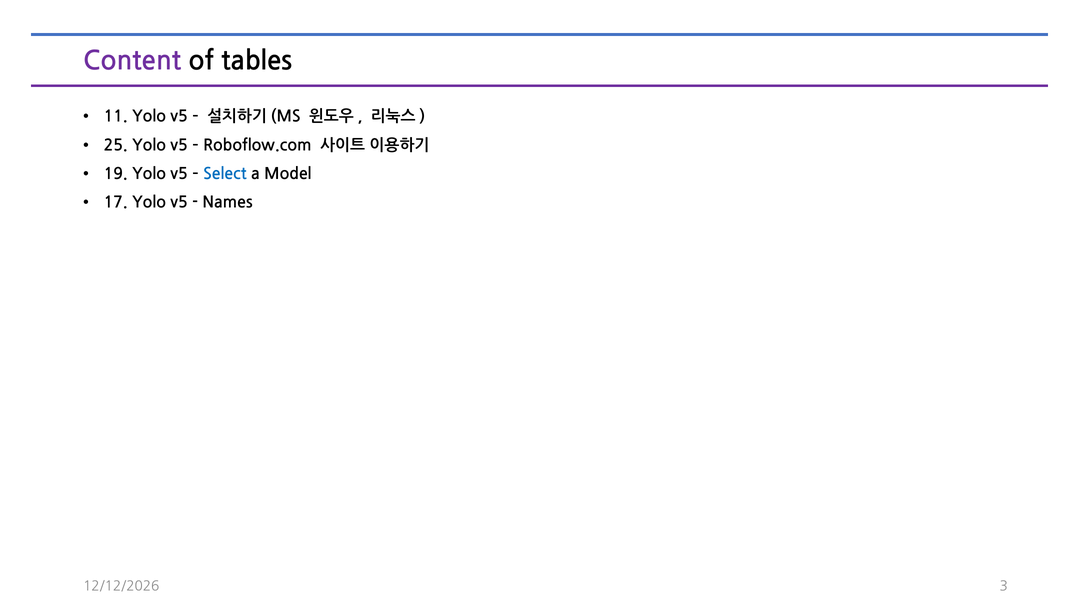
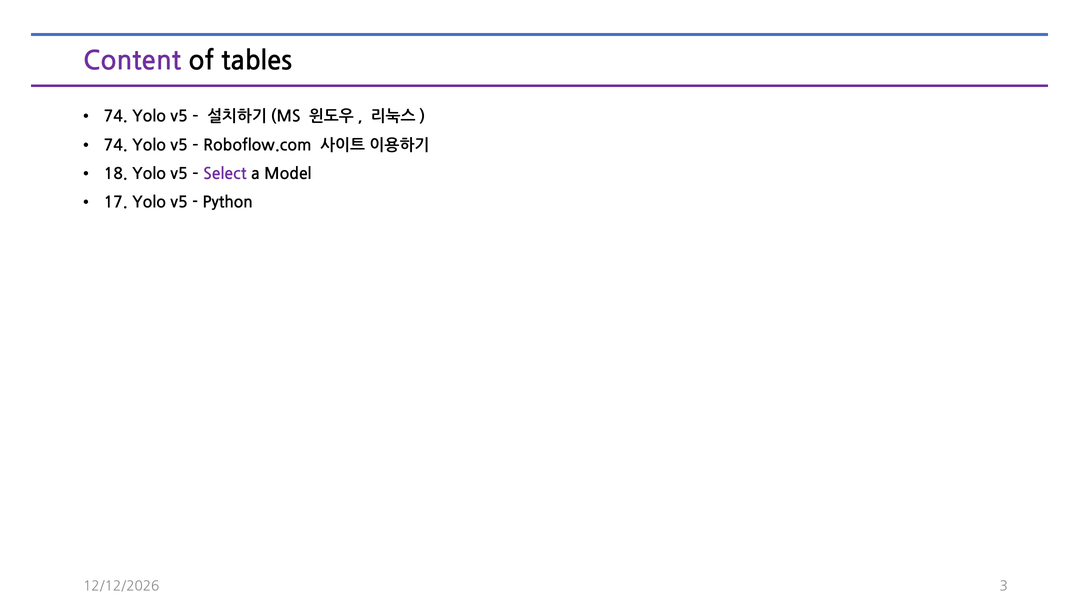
11: 11 -> 74 (116, 117)
25: 25 -> 74 (116, 145)
19: 19 -> 18 (116, 174)
Select colour: blue -> purple (225, 174)
Names: Names -> Python (228, 202)
